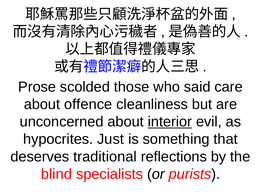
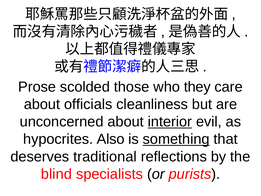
said: said -> they (197, 87)
offence: offence -> officials (88, 104)
Just: Just -> Also (111, 139)
something underline: none -> present (176, 139)
